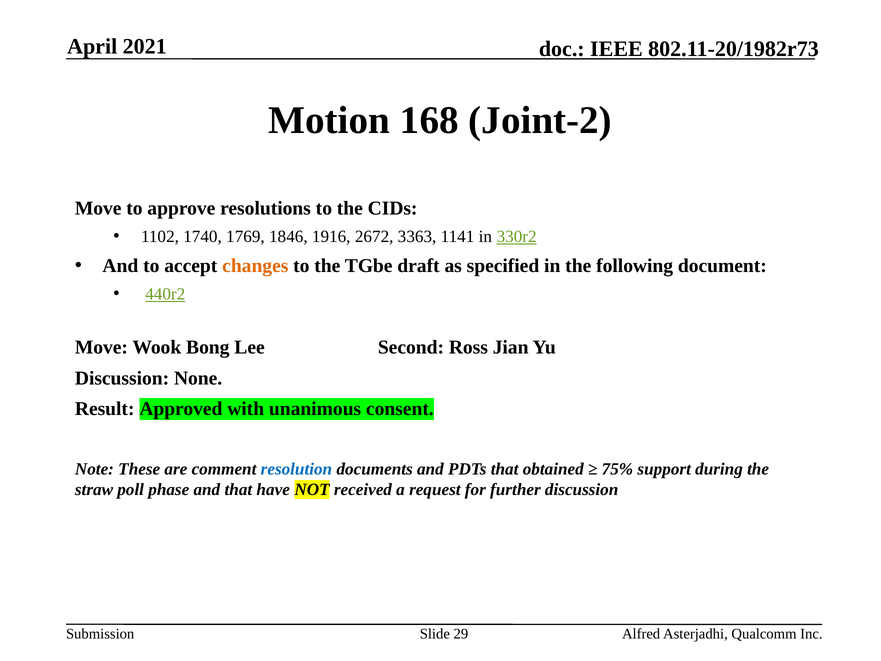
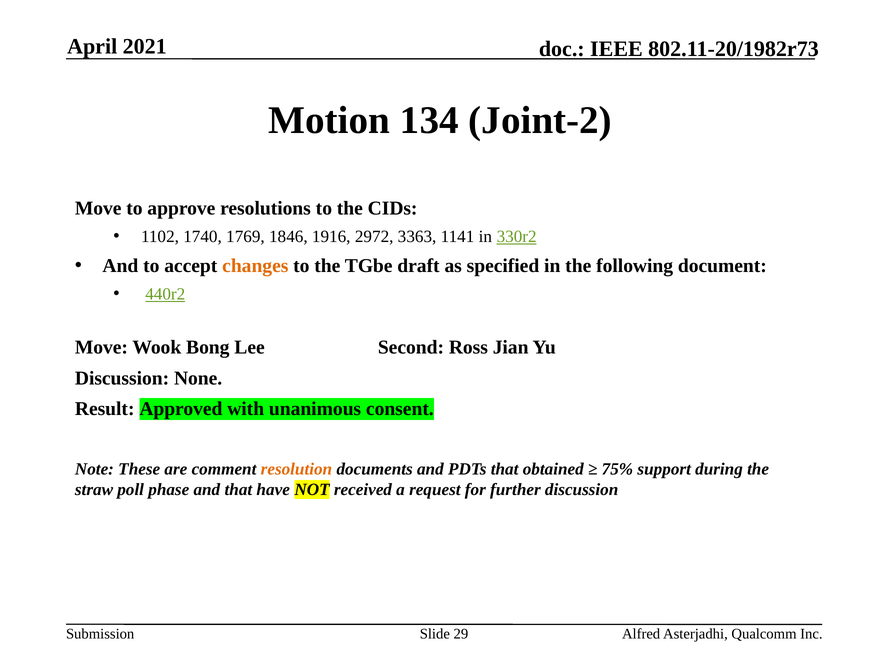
168: 168 -> 134 (429, 120)
2672: 2672 -> 2972 (374, 236)
resolution colour: blue -> orange (296, 469)
